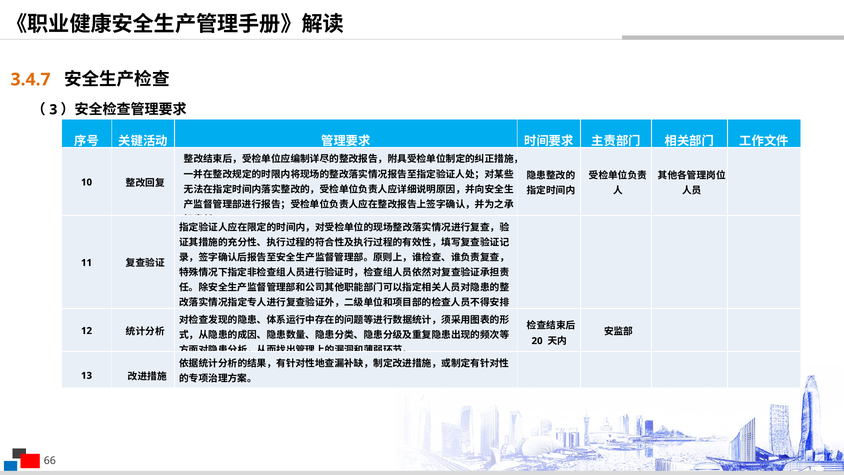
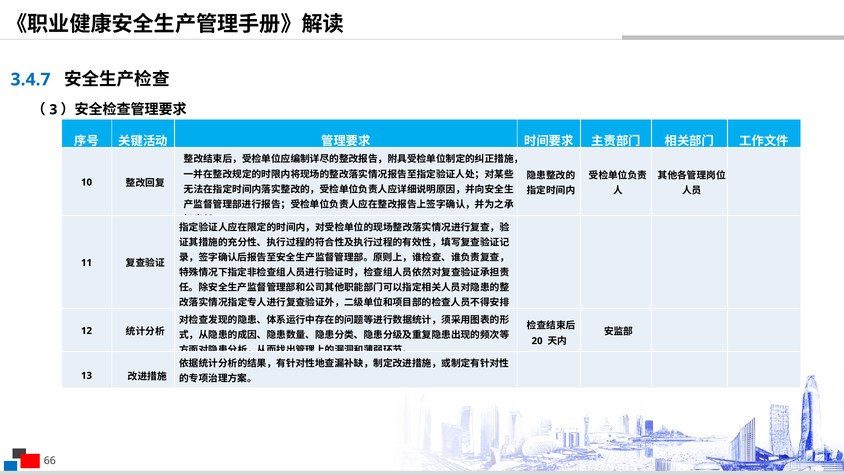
3.4.7 colour: orange -> blue (31, 79)
